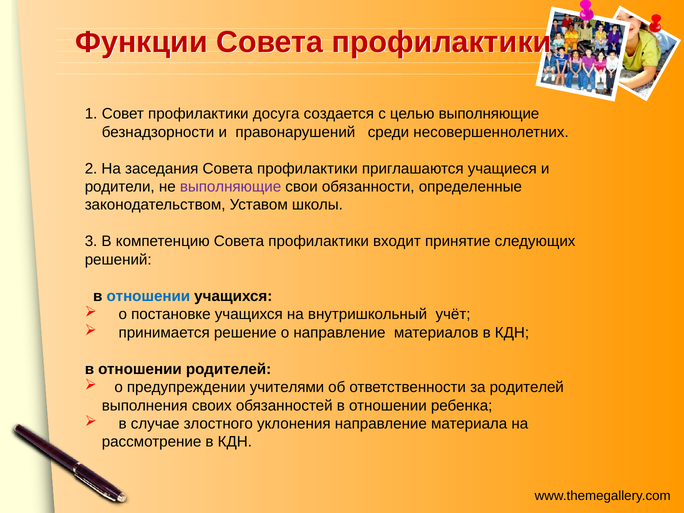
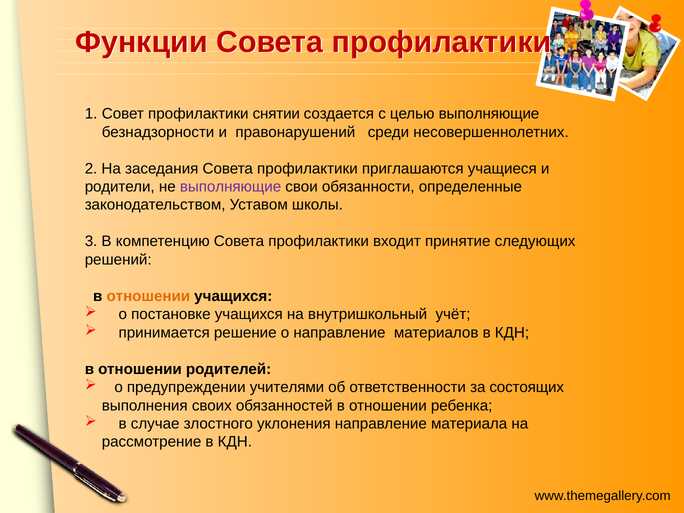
досуга: досуга -> снятии (276, 114)
отношении colour: blue -> orange (148, 296)
за родителей: родителей -> состоящих (527, 387)
